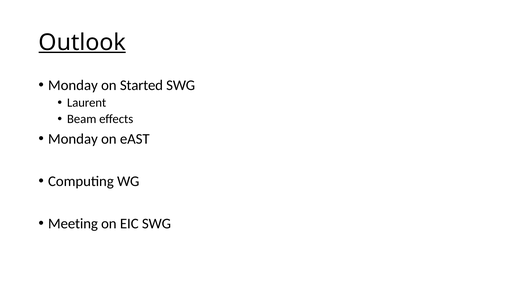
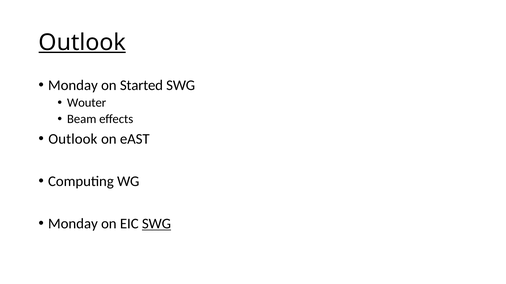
Laurent: Laurent -> Wouter (87, 103)
Monday: Monday -> Outlook (73, 139)
Meeting: Meeting -> Monday (73, 224)
SWG underline: none -> present (156, 224)
